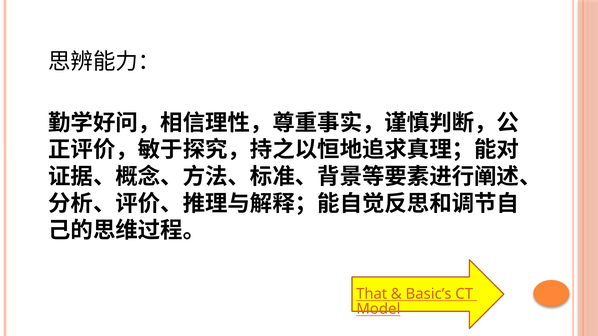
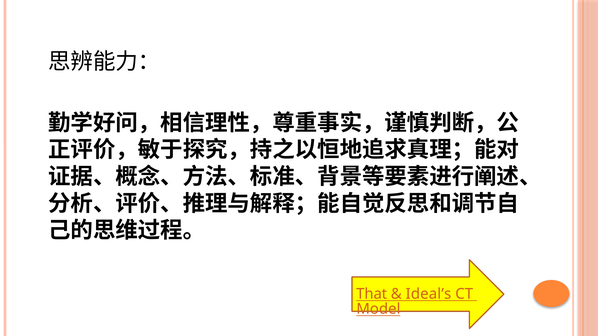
Basic’s: Basic’s -> Ideal’s (428, 294)
